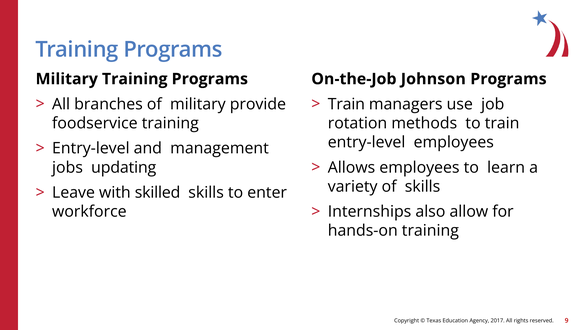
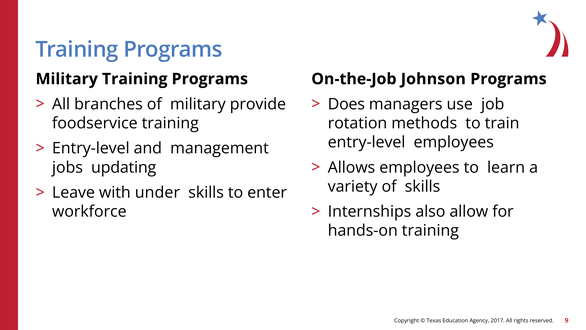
Train: Train -> Does (346, 104)
skilled: skilled -> under (157, 192)
